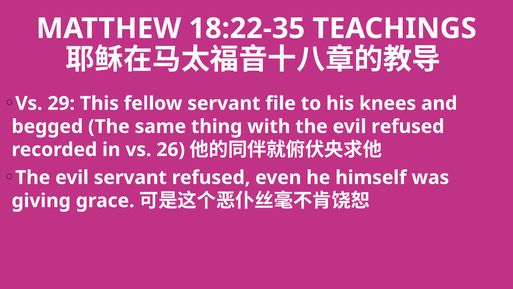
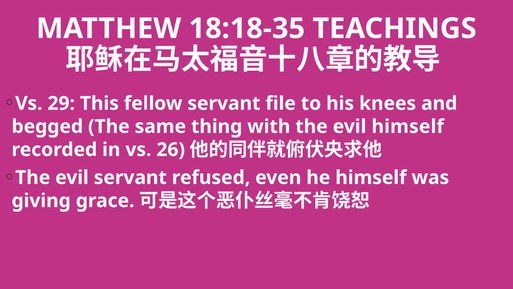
18:22-35: 18:22-35 -> 18:18-35 (247, 28)
evil refused: refused -> himself (408, 126)
